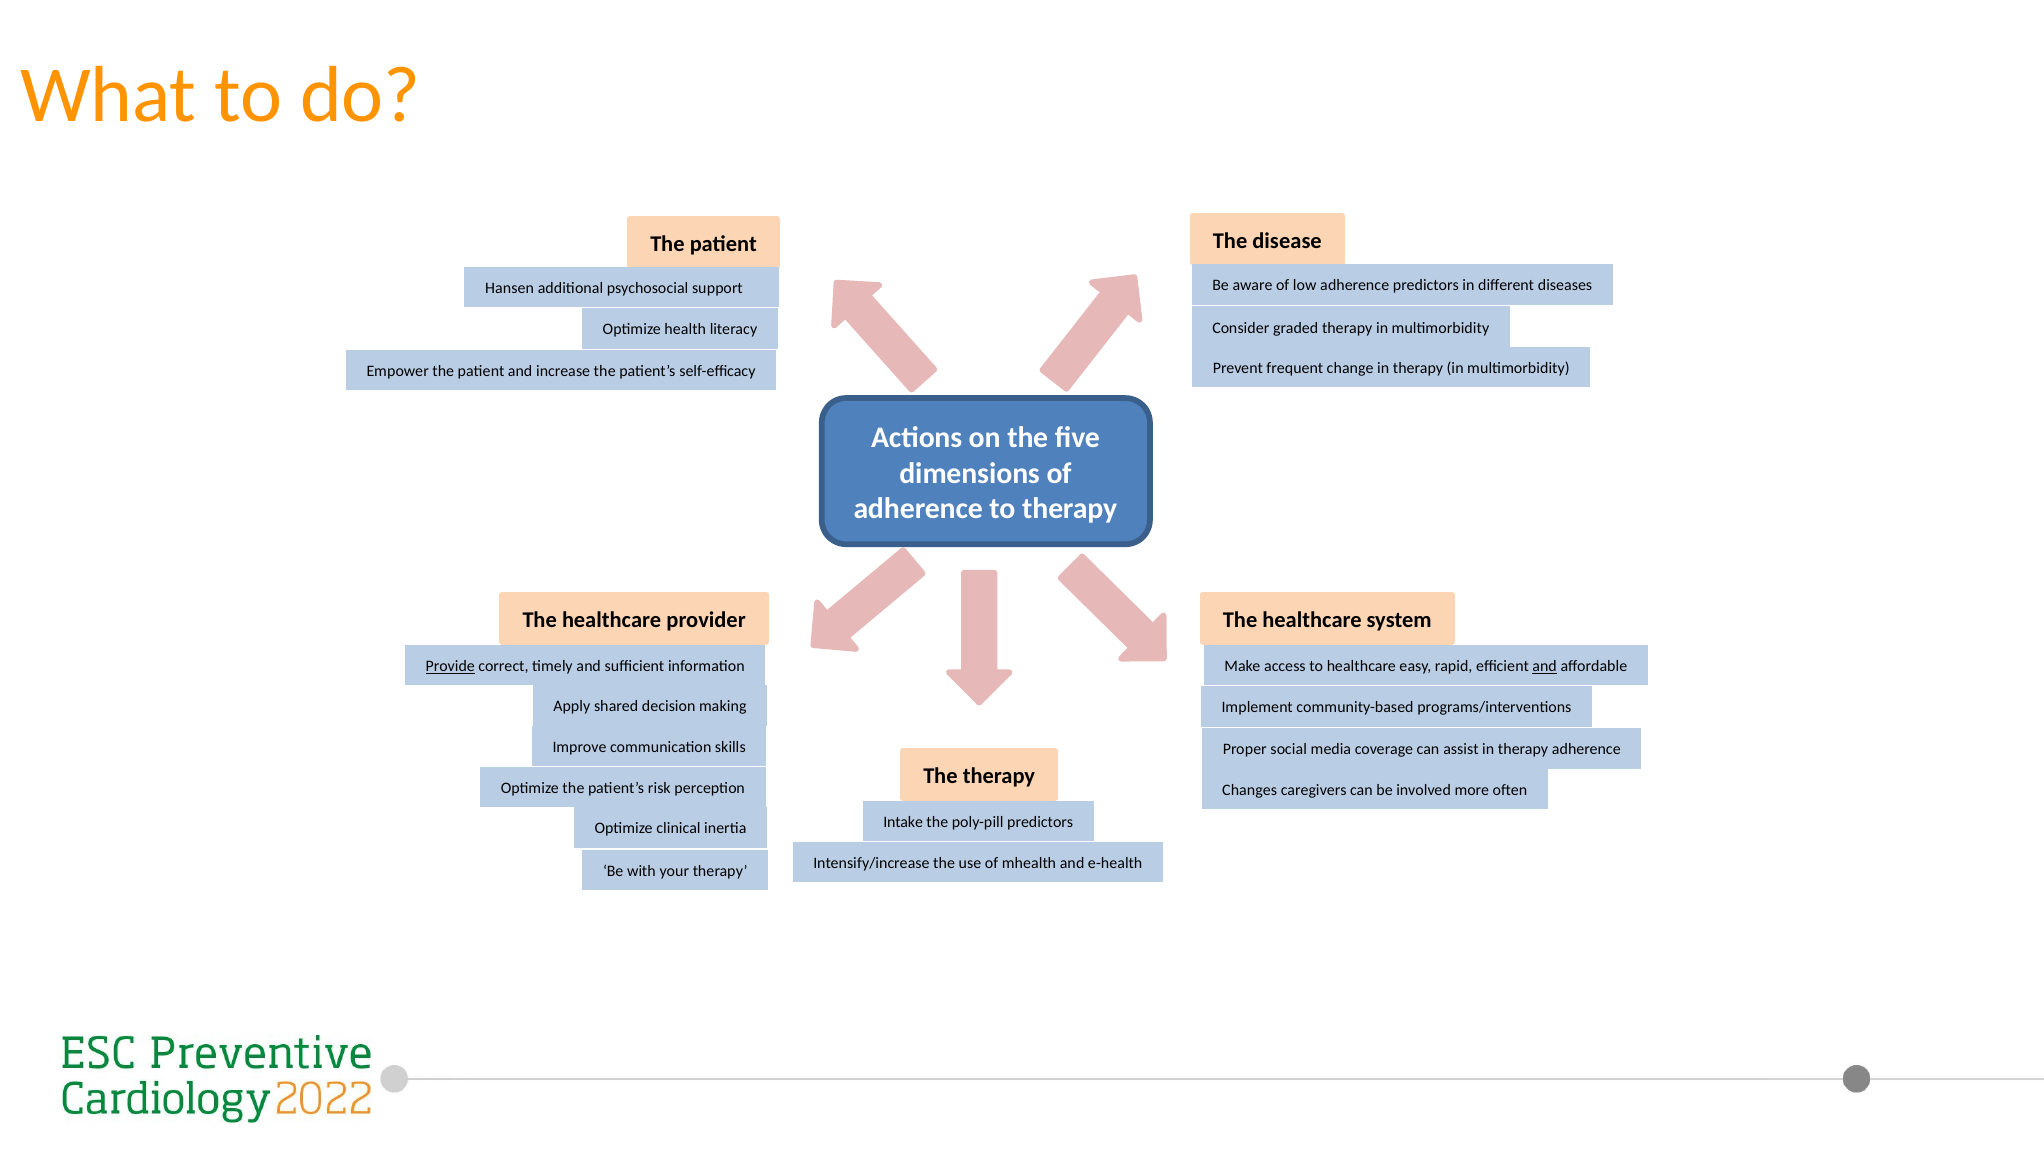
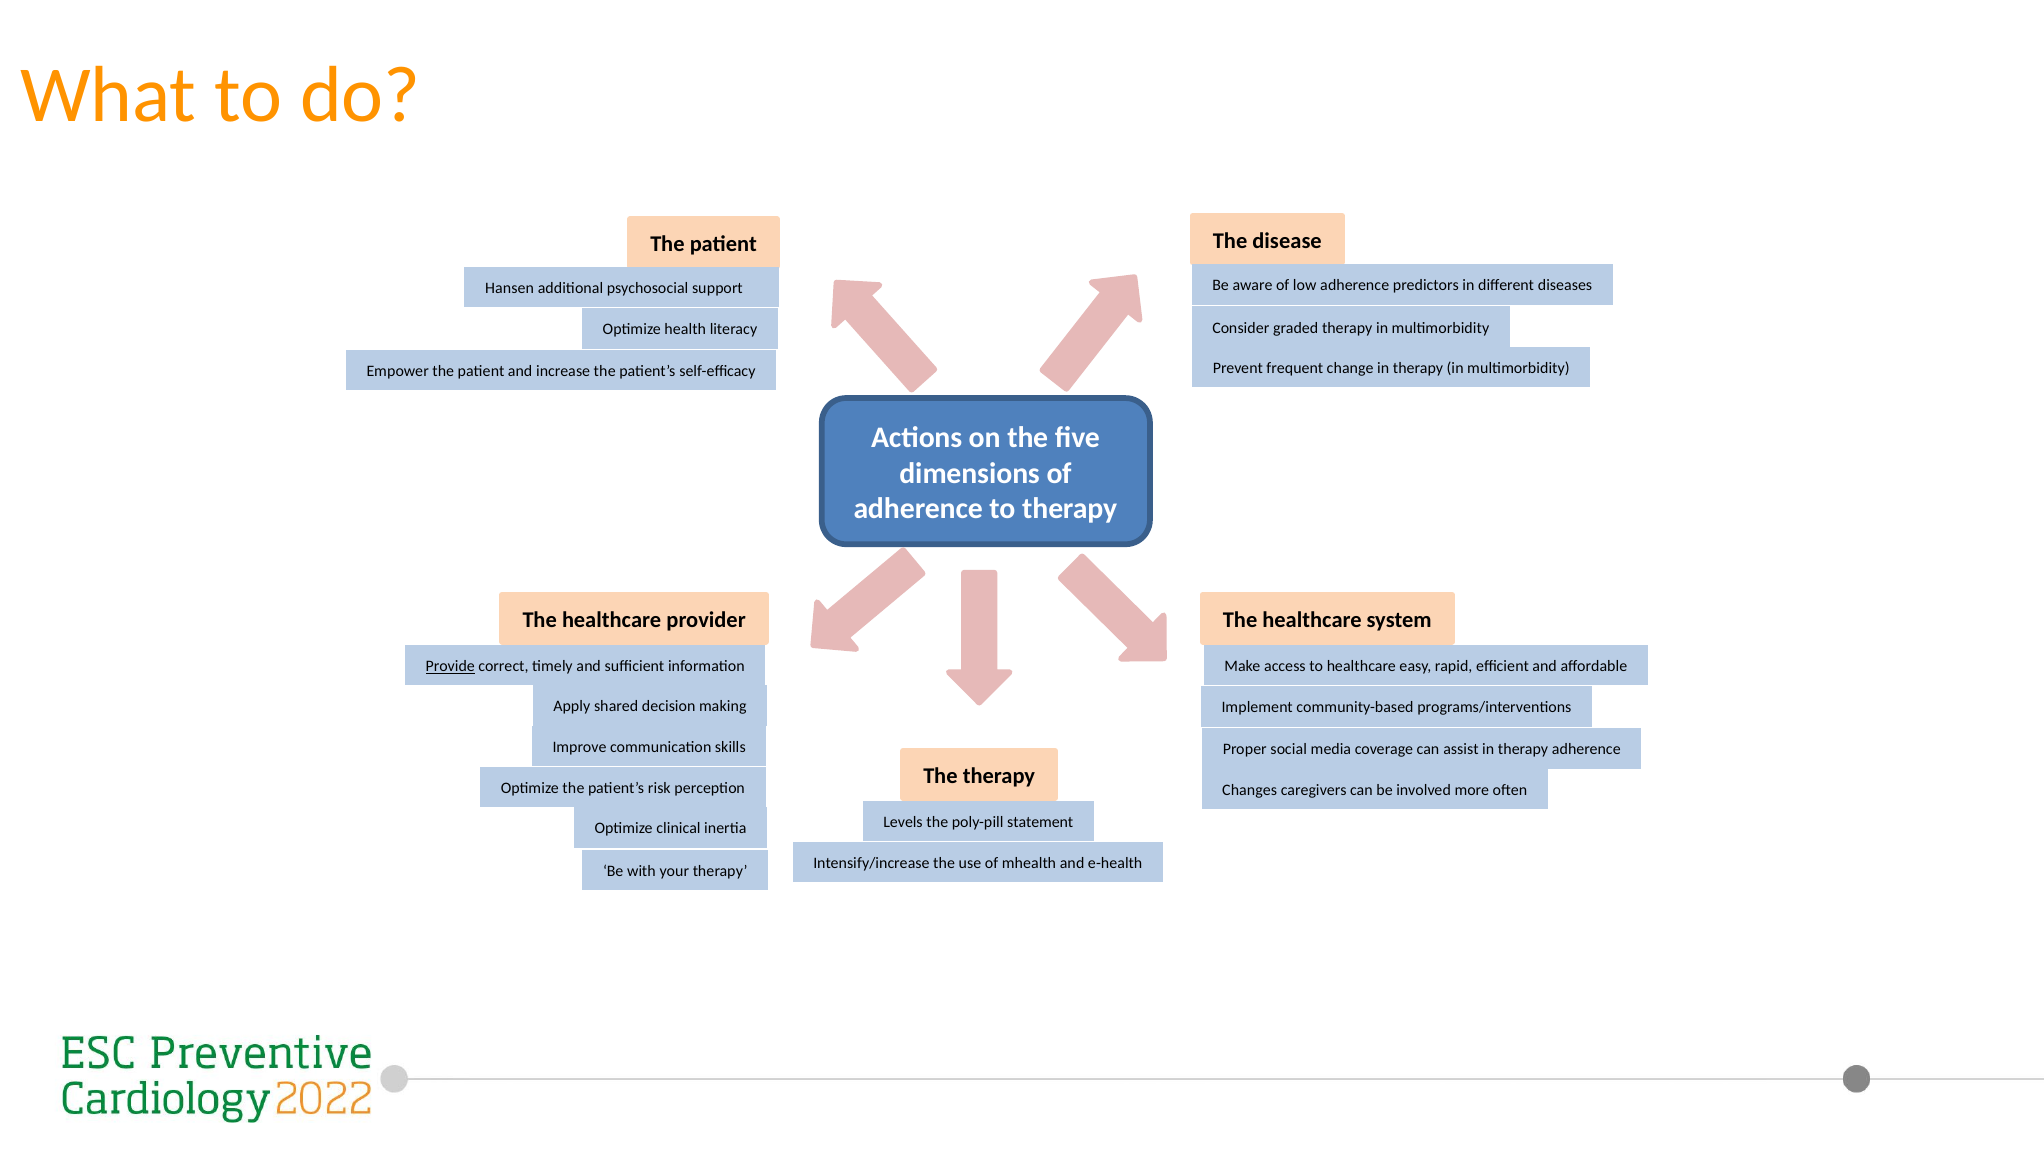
and underline: present -> none (1545, 666)
Intake: Intake -> Levels (903, 822)
poly-pill predictors: predictors -> statement (1040, 822)
